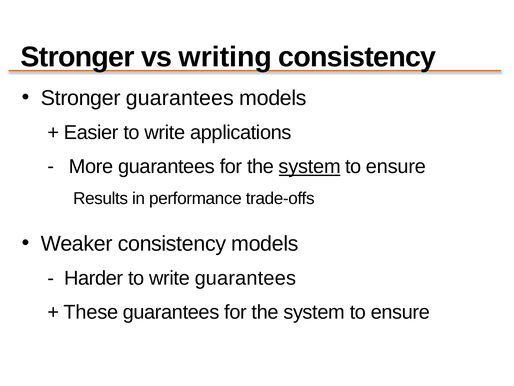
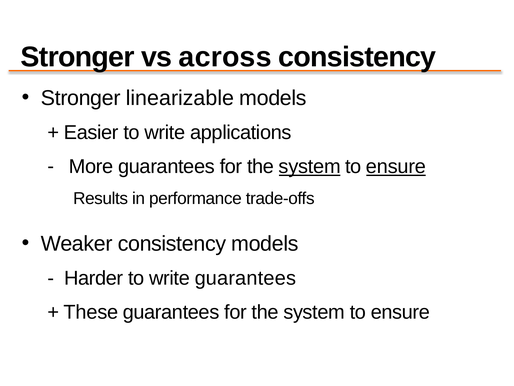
writing: writing -> across (225, 57)
Stronger guarantees: guarantees -> linearizable (180, 98)
ensure underline: none -> present (396, 166)
